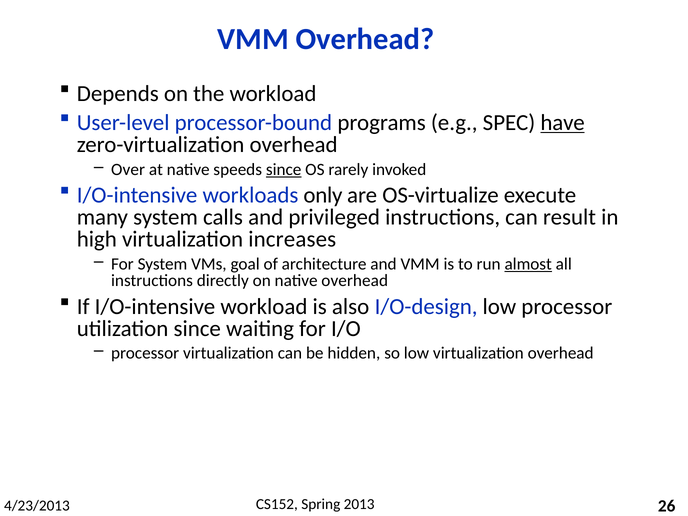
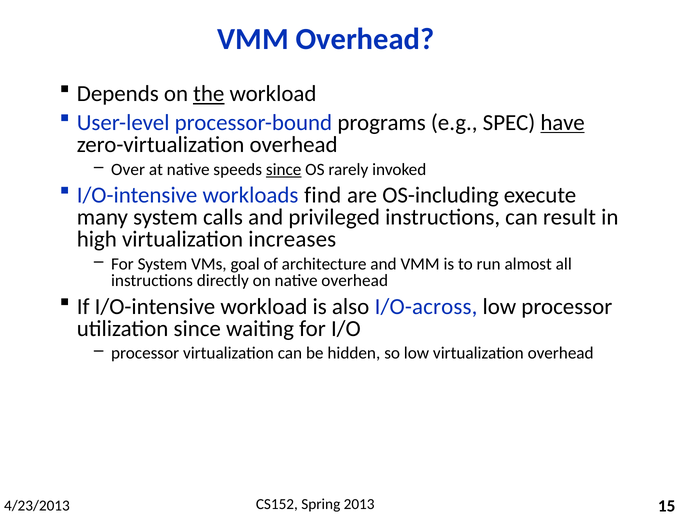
the underline: none -> present (209, 94)
only: only -> find (323, 195)
OS-virtualize: OS-virtualize -> OS-including (441, 195)
almost underline: present -> none (528, 264)
I/O-design: I/O-design -> I/O-across (426, 306)
26: 26 -> 15 (667, 506)
